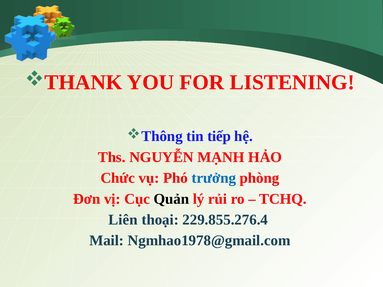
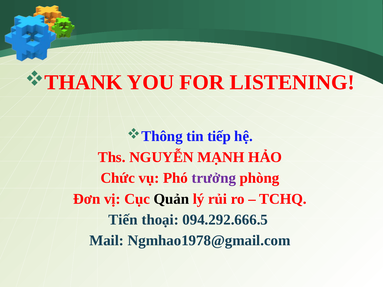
trưởng colour: blue -> purple (214, 178)
Liên: Liên -> Tiến (123, 220)
229.855.276.4: 229.855.276.4 -> 094.292.666.5 (225, 220)
